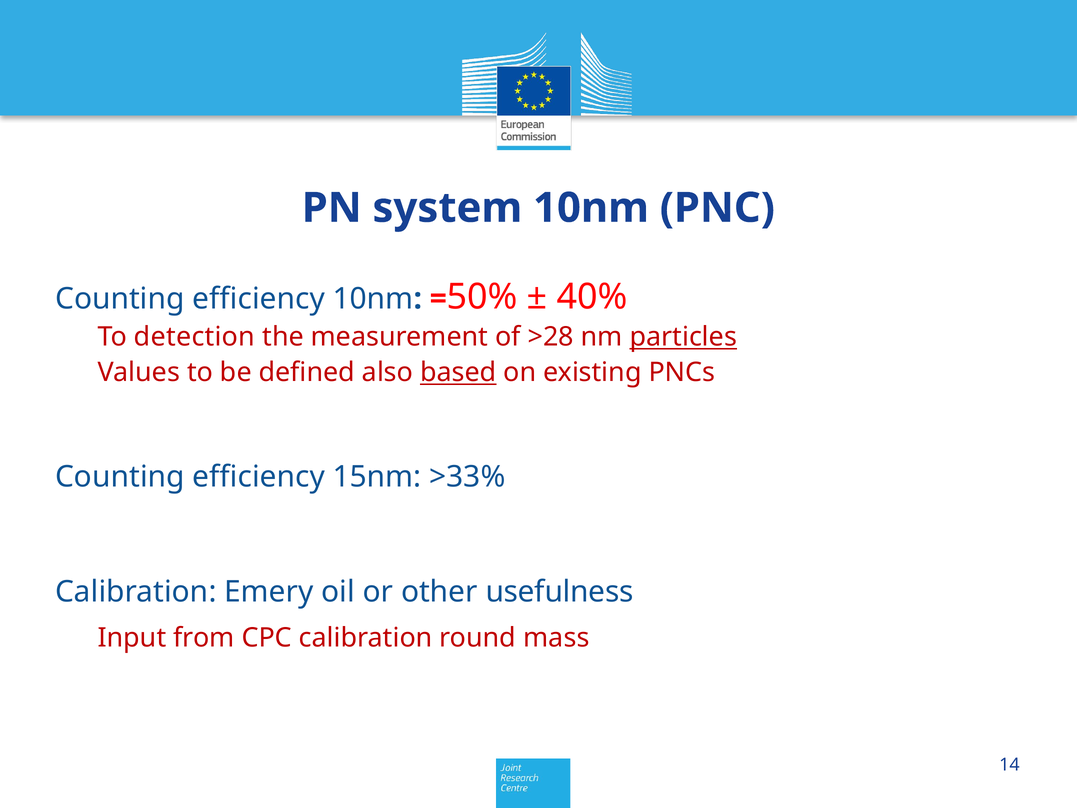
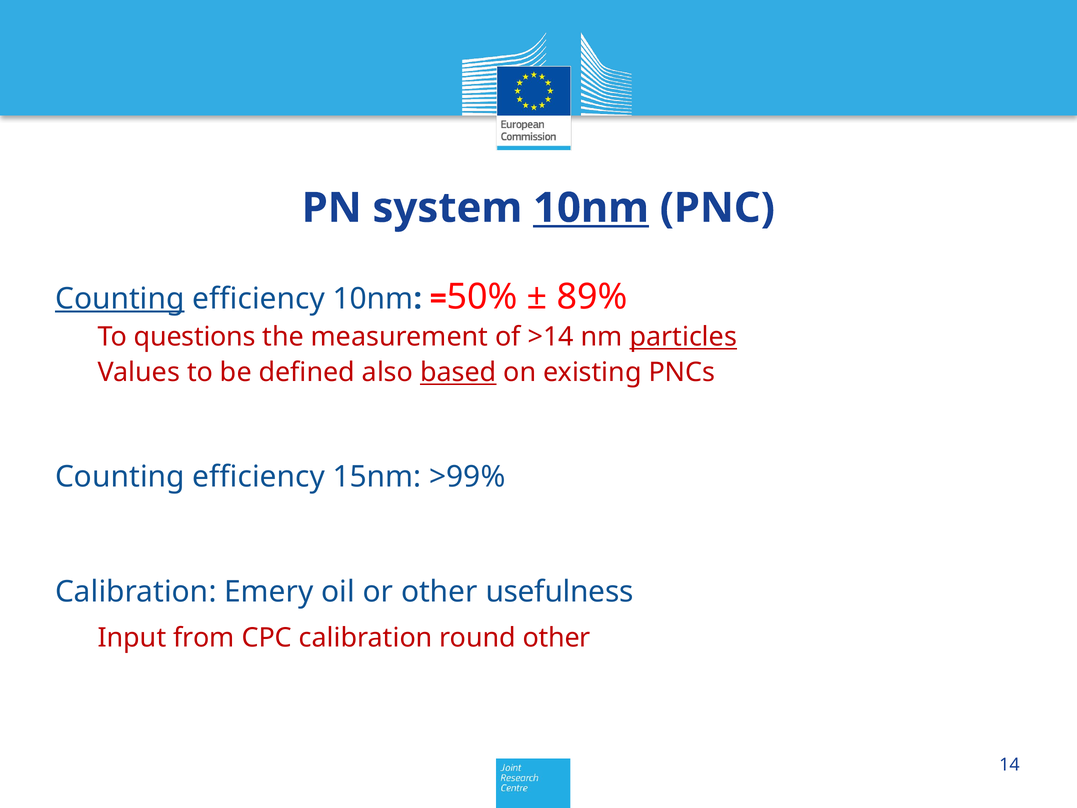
10nm underline: none -> present (591, 208)
Counting underline: none -> present (120, 299)
40%: 40% -> 89% (592, 297)
detection: detection -> questions (195, 337)
>28: >28 -> >14 (551, 337)
>33%: >33% -> >99% (467, 477)
round mass: mass -> other (557, 638)
